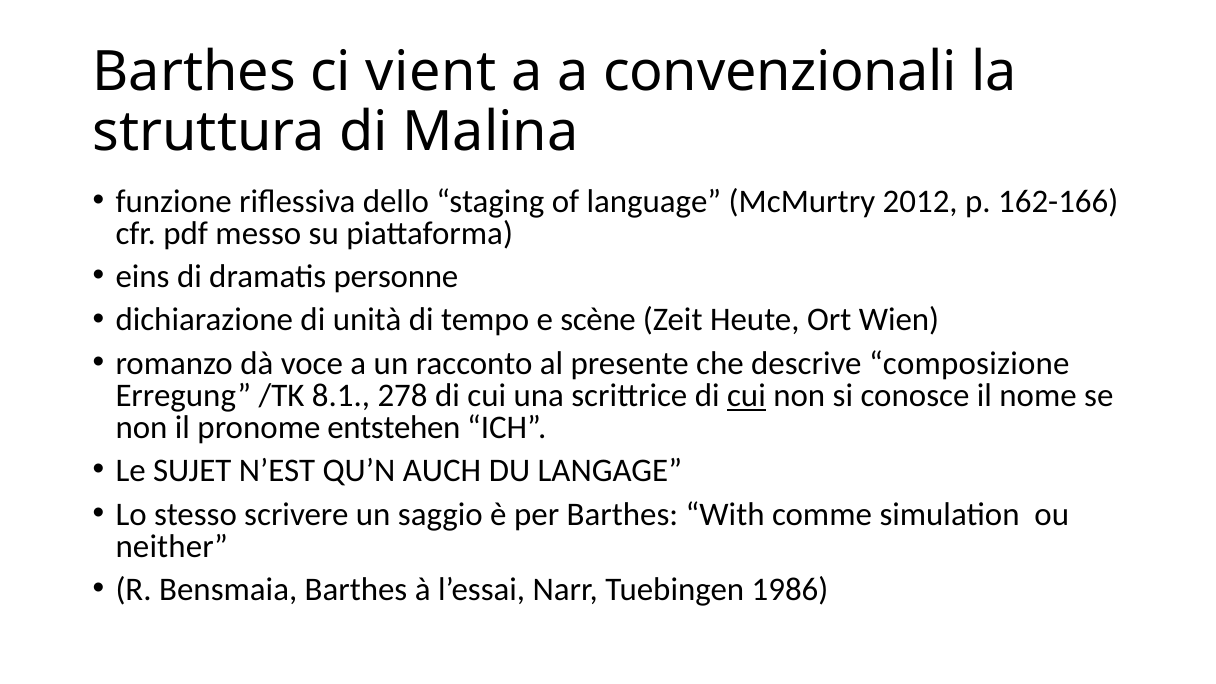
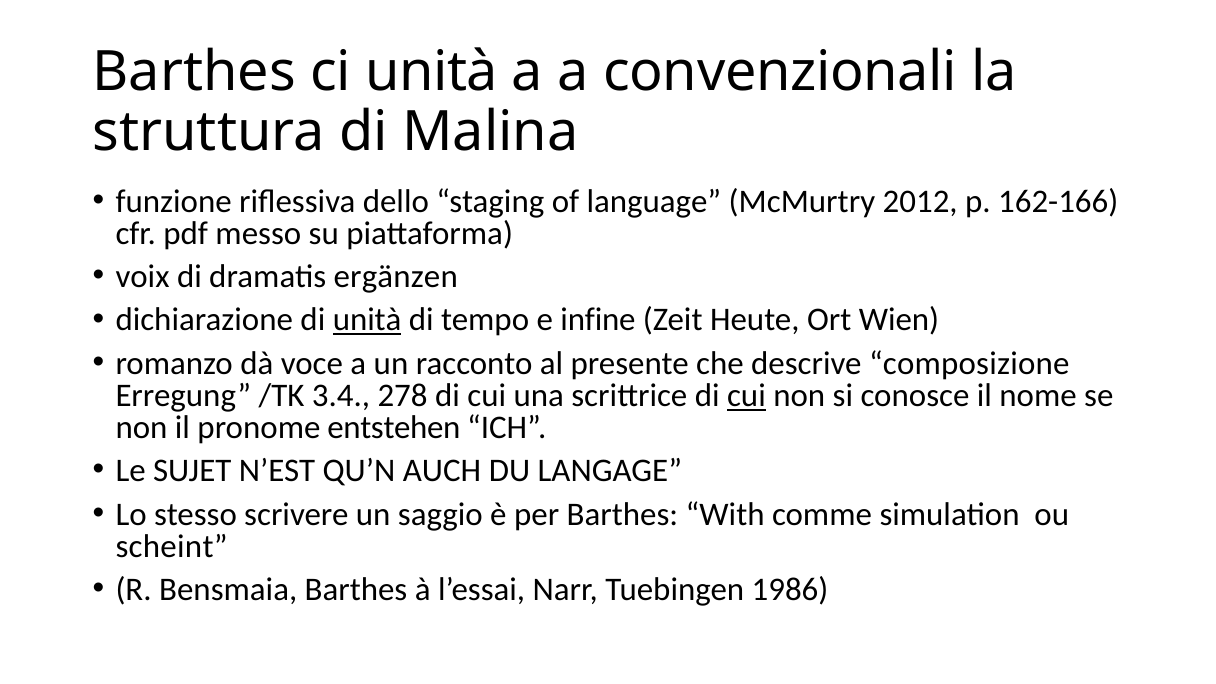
ci vient: vient -> unità (432, 72)
eins: eins -> voix (143, 277)
personne: personne -> ergänzen (396, 277)
unità underline: none -> present (367, 320)
scène: scène -> infine (598, 320)
8.1: 8.1 -> 3.4 (341, 395)
neither: neither -> scheint (172, 546)
